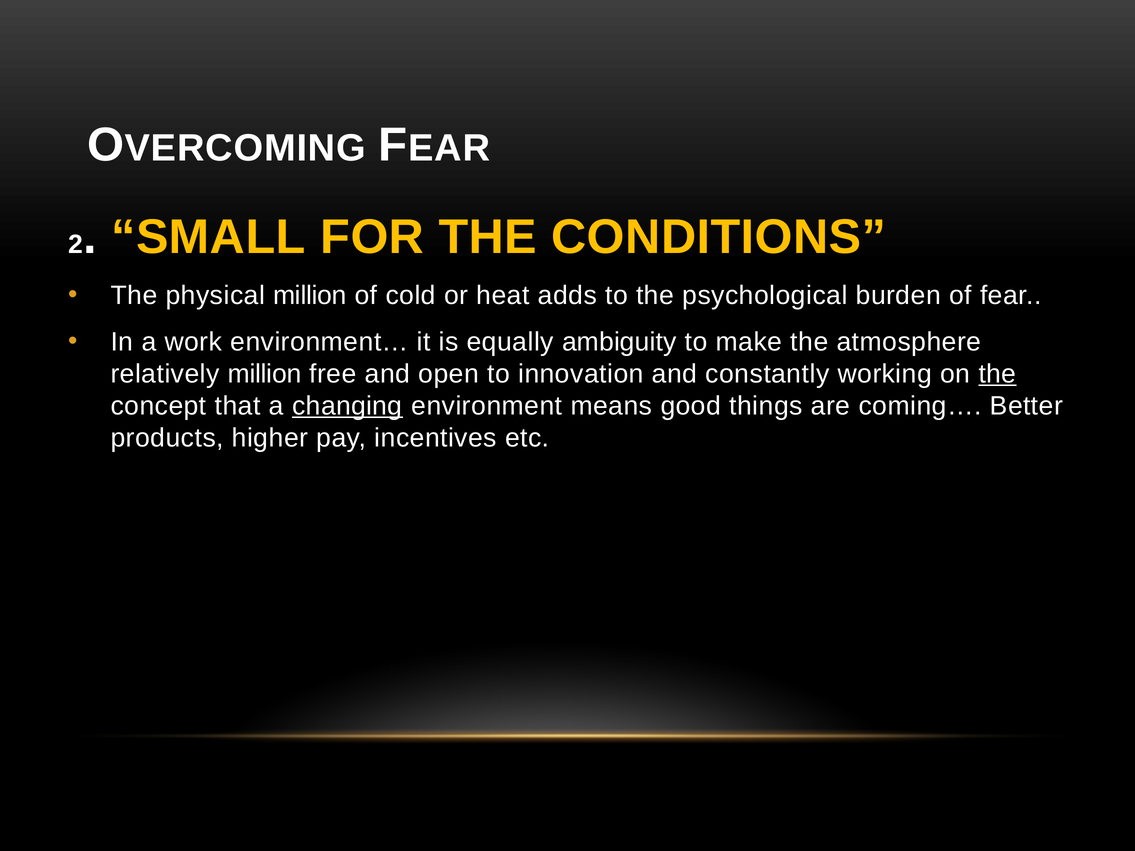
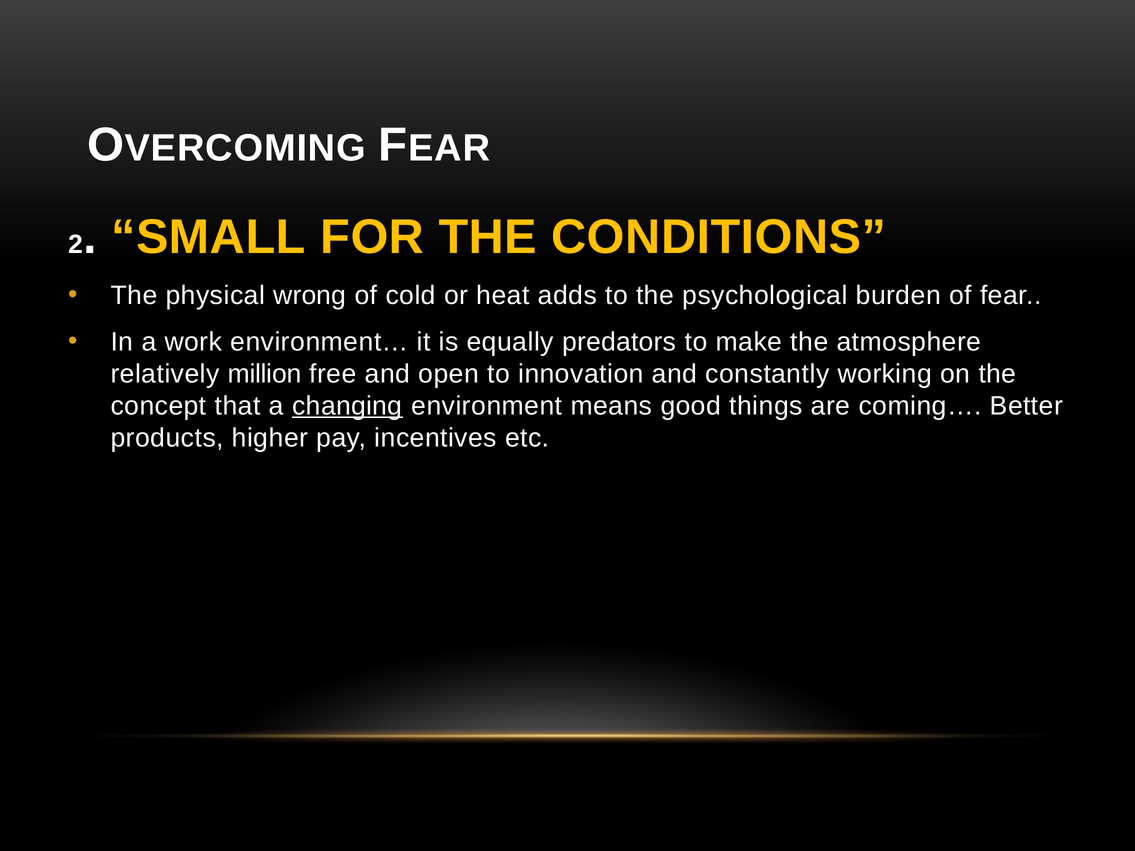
physical million: million -> wrong (310, 295)
ambiguity: ambiguity -> predators (619, 342)
the underline: present -> none (997, 374)
